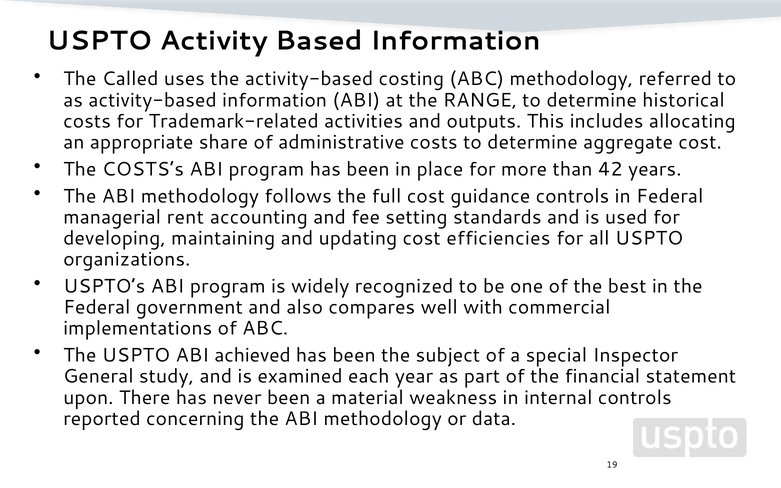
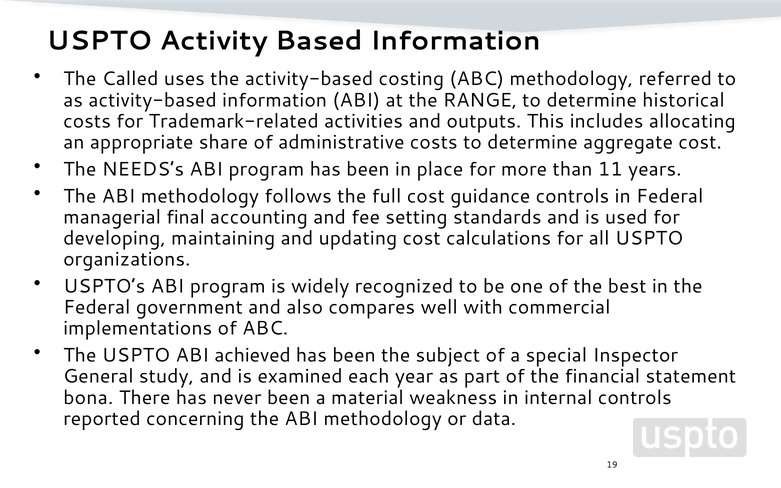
COSTS’s: COSTS’s -> NEEDS’s (143, 169)
42: 42 -> 11 (610, 169)
rent: rent -> final (186, 217)
efficiencies: efficiencies -> calculations (499, 238)
upon: upon -> bona (88, 398)
